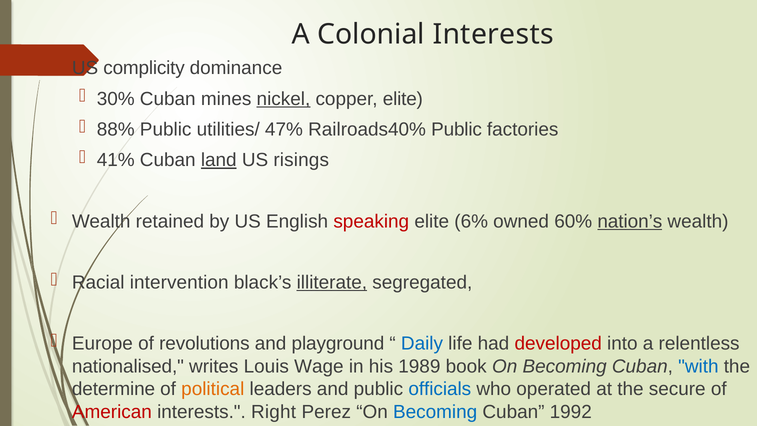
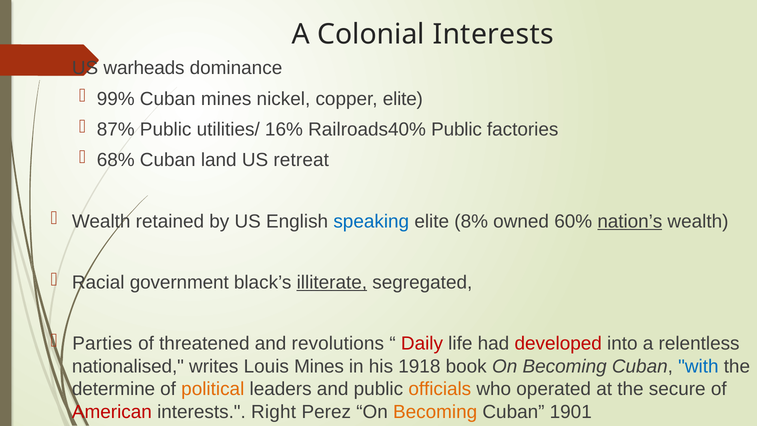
complicity: complicity -> warheads (144, 68)
30%: 30% -> 99% (116, 99)
nickel underline: present -> none (283, 99)
88%: 88% -> 87% (116, 129)
47%: 47% -> 16% (284, 129)
41%: 41% -> 68% (116, 160)
land underline: present -> none (219, 160)
risings: risings -> retreat (301, 160)
speaking colour: red -> blue (371, 221)
6%: 6% -> 8% (471, 221)
intervention: intervention -> government (179, 282)
Europe: Europe -> Parties (102, 344)
revolutions: revolutions -> threatened (204, 344)
playground: playground -> revolutions (338, 344)
Daily colour: blue -> red (422, 344)
Louis Wage: Wage -> Mines (319, 366)
1989: 1989 -> 1918 (419, 366)
officials colour: blue -> orange (440, 389)
Becoming colour: blue -> orange (435, 412)
1992: 1992 -> 1901 (571, 412)
